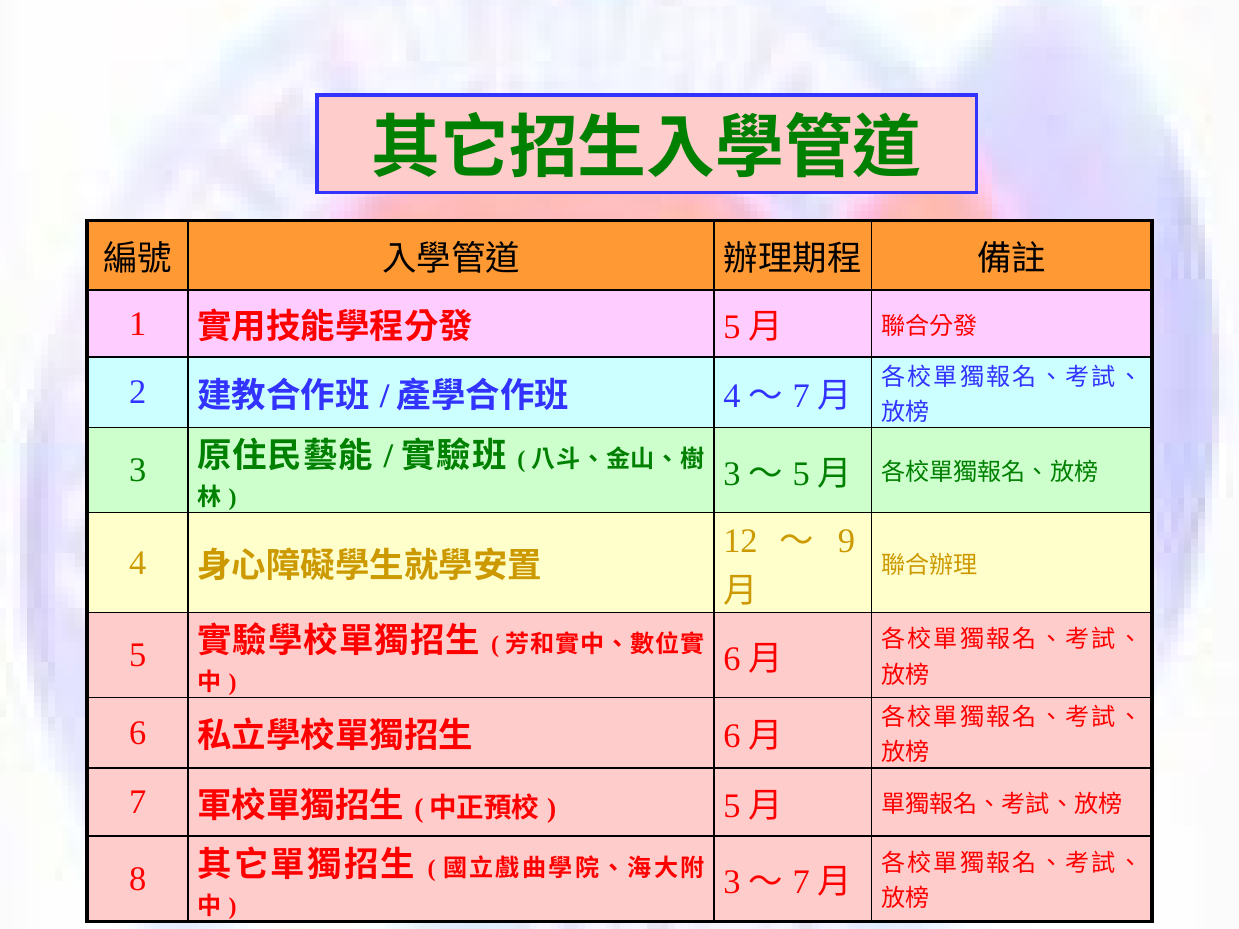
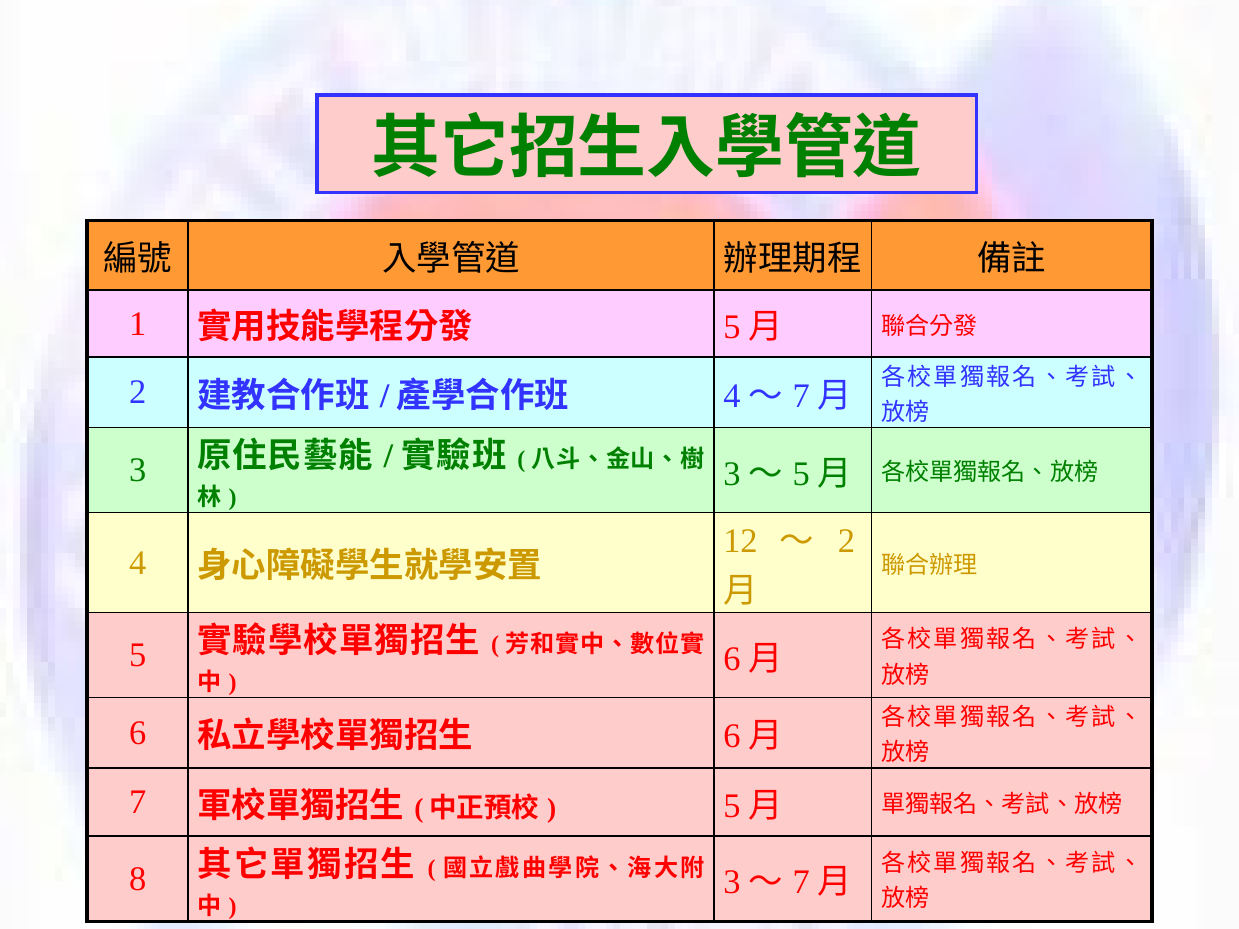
9: 9 -> 2 (846, 541)
